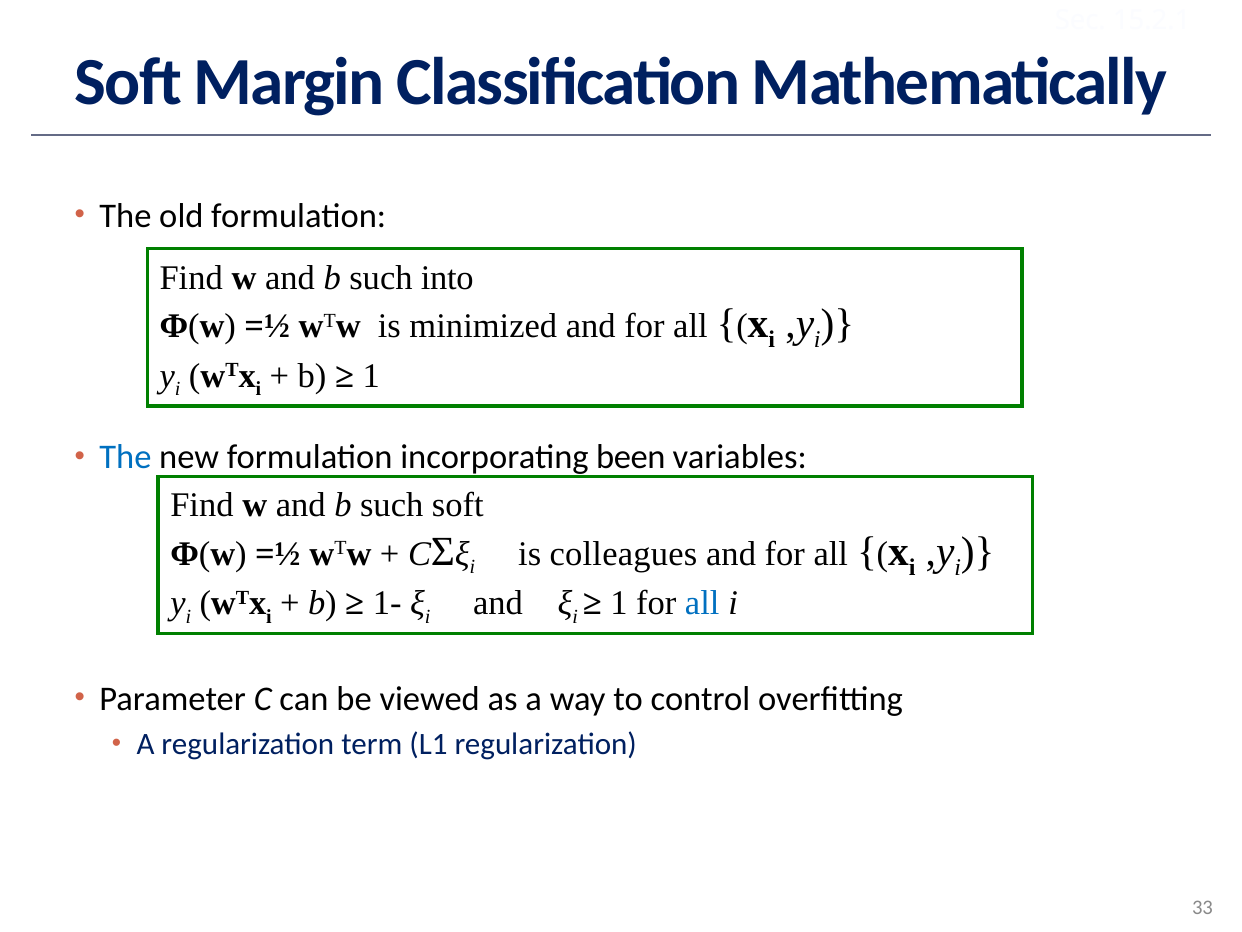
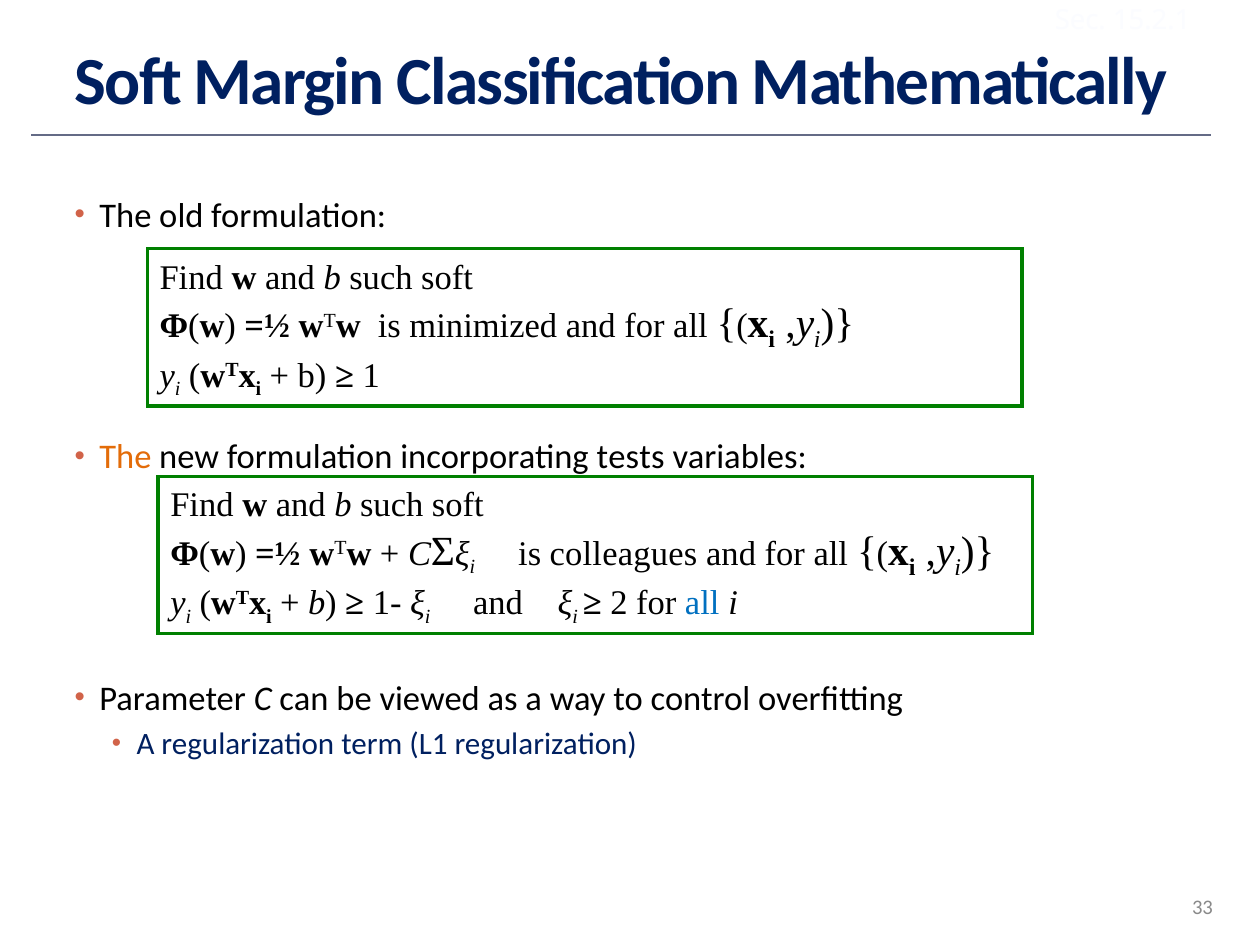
into: into -> soft (447, 278)
The colour: blue -> orange (125, 457)
been: been -> tests (631, 457)
1: 1 -> 2 (619, 603)
